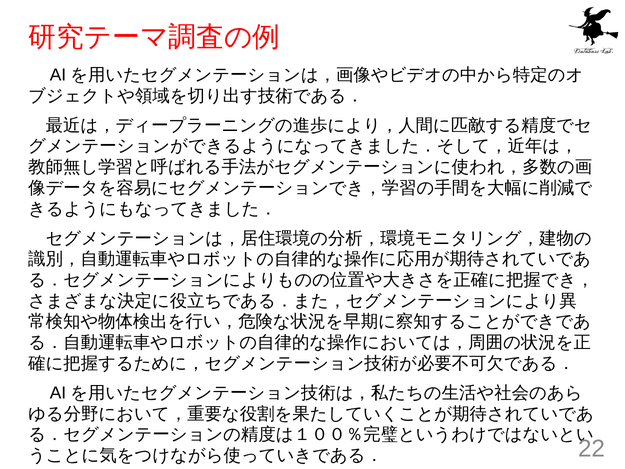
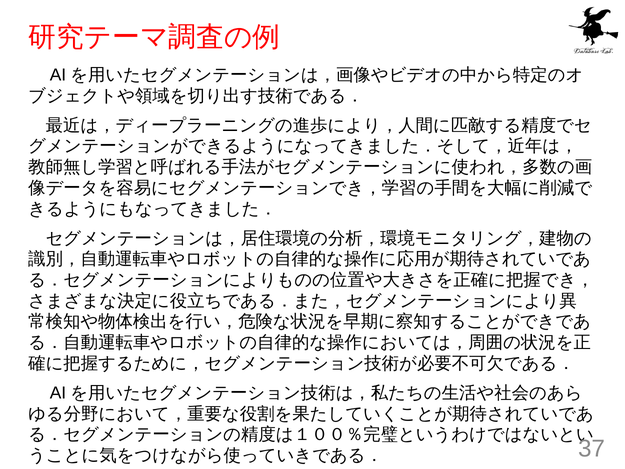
22: 22 -> 37 (592, 449)
